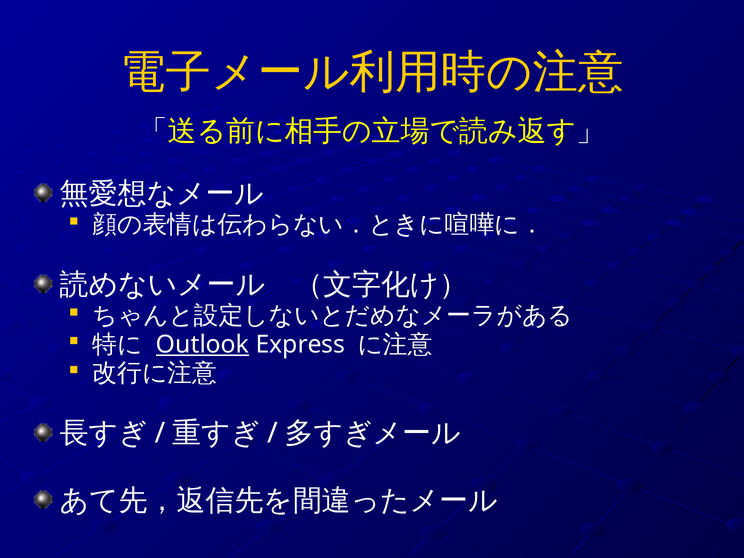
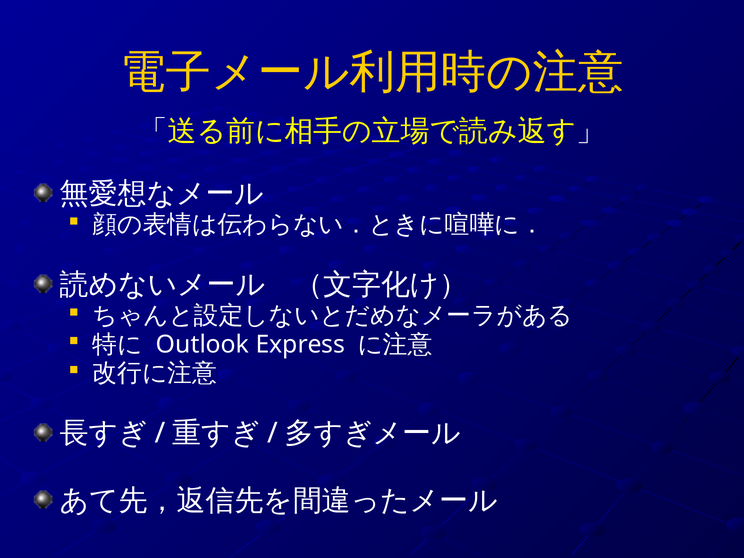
Outlook underline: present -> none (203, 344)
